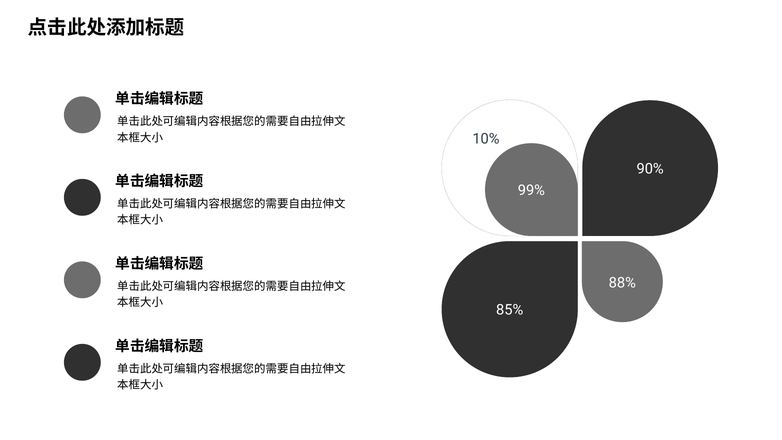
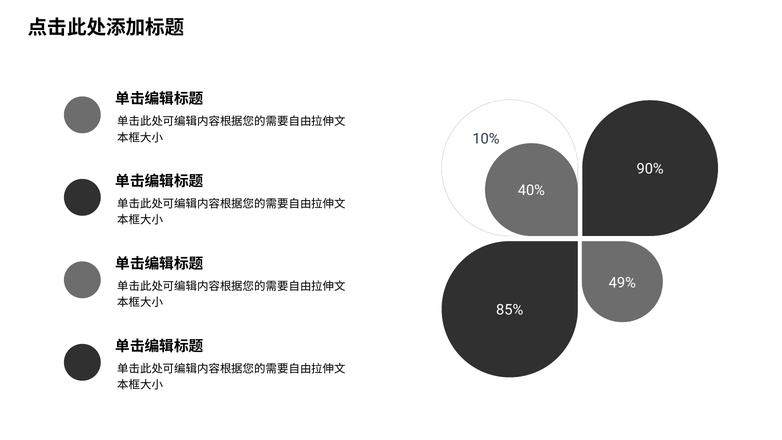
99%: 99% -> 40% (531, 190)
88%: 88% -> 49% (622, 283)
